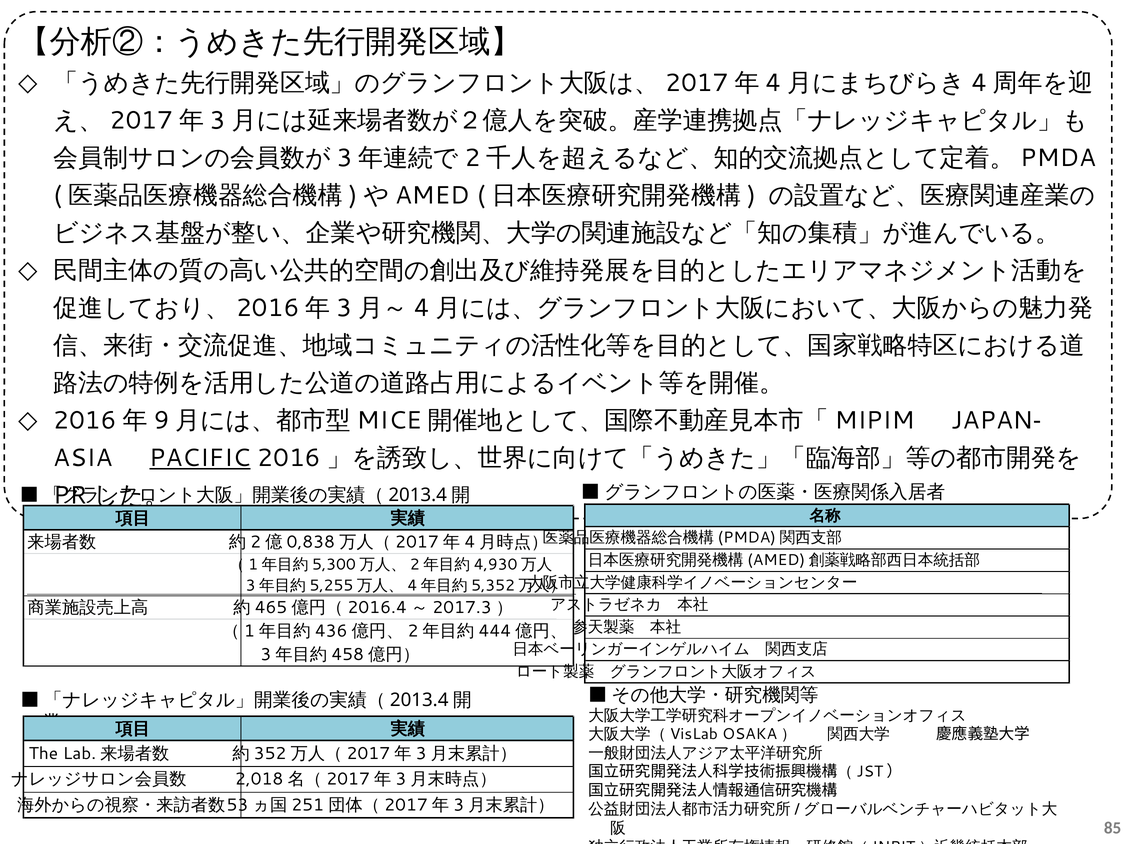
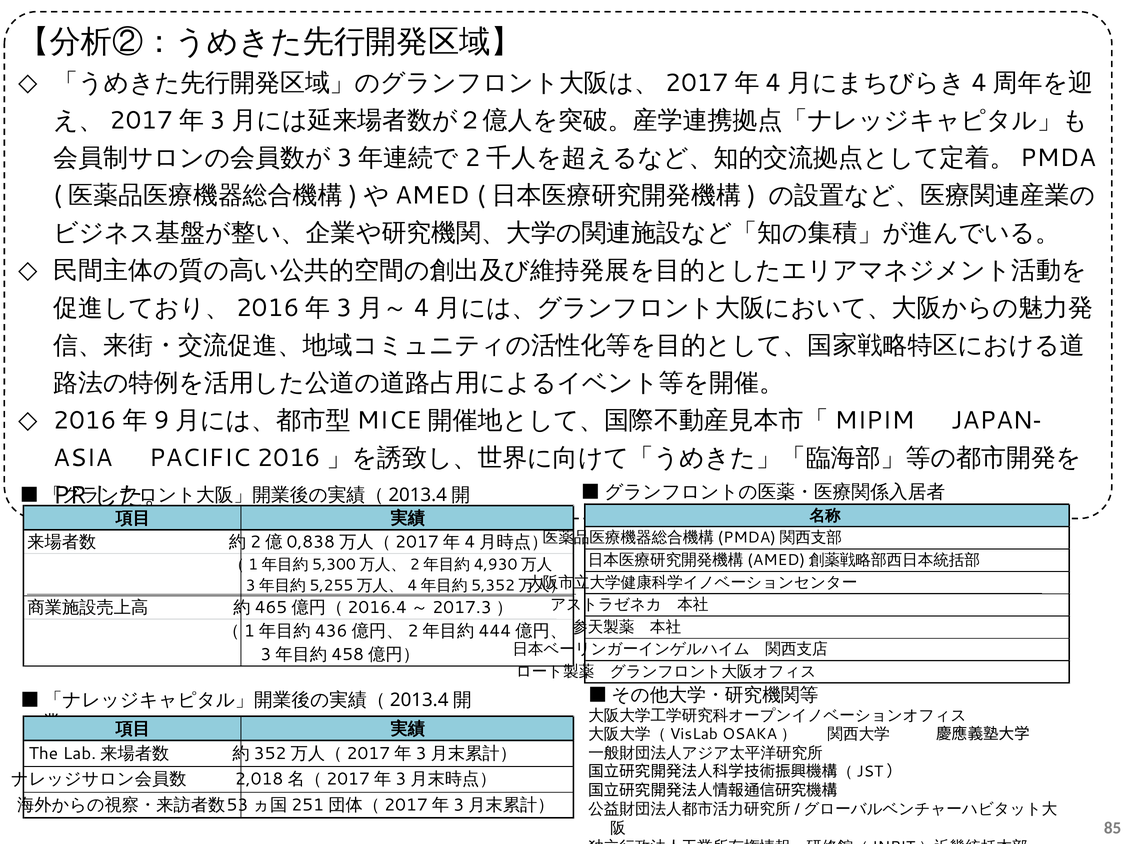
PACIFIC underline: present -> none (200, 458)
